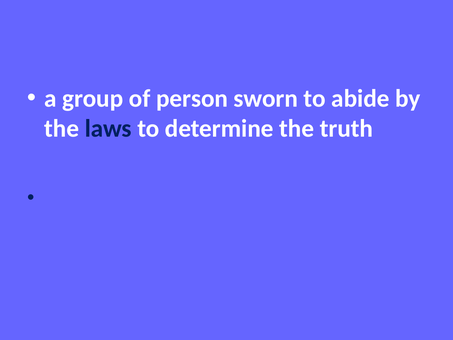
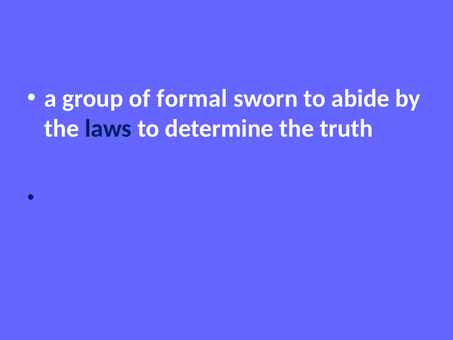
person: person -> formal (192, 98)
